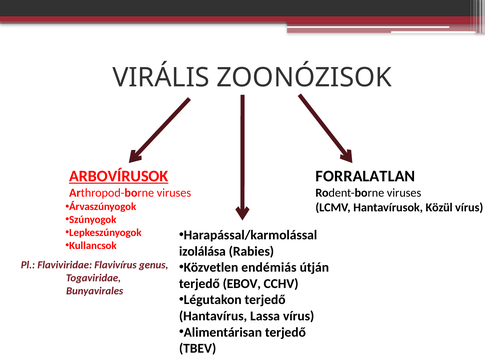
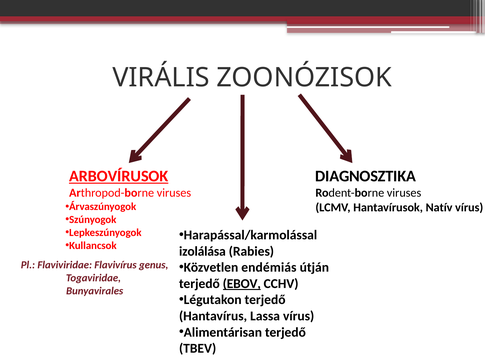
FORRALATLAN: FORRALATLAN -> DIAGNOSZTIKA (366, 176)
Közül: Közül -> Natív (439, 207)
EBOV underline: none -> present (242, 283)
